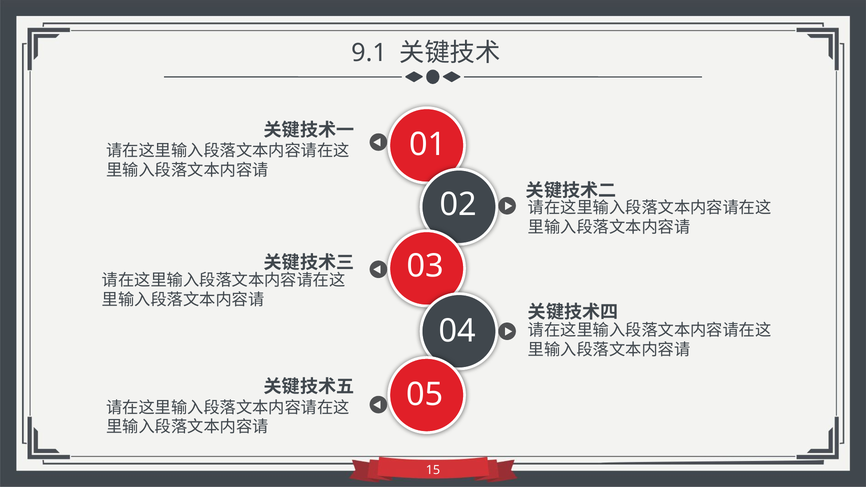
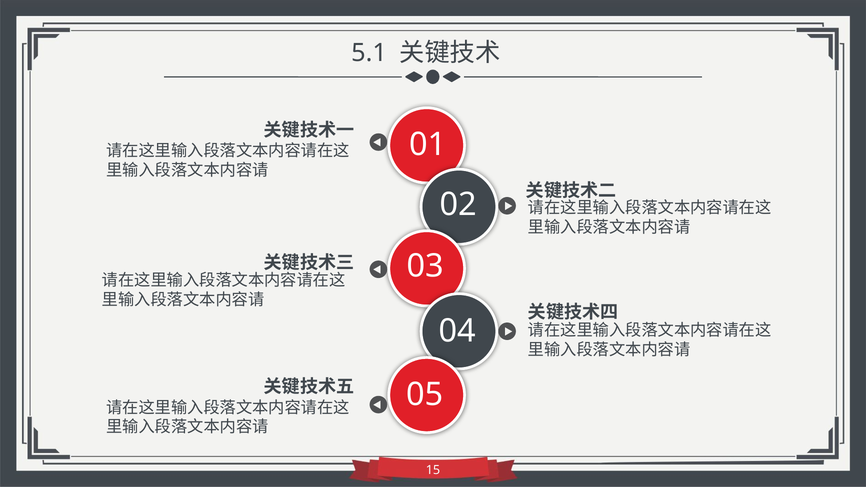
9.1: 9.1 -> 5.1 (369, 53)
